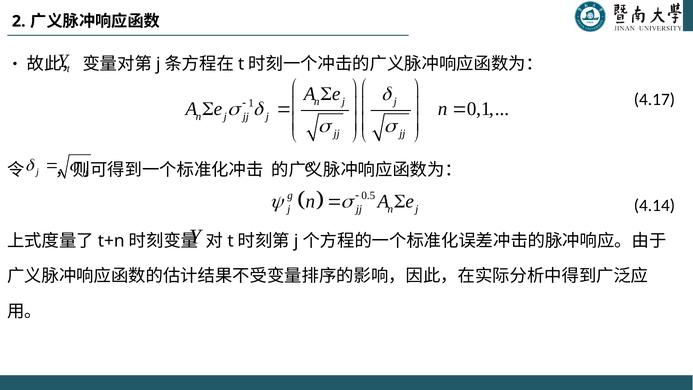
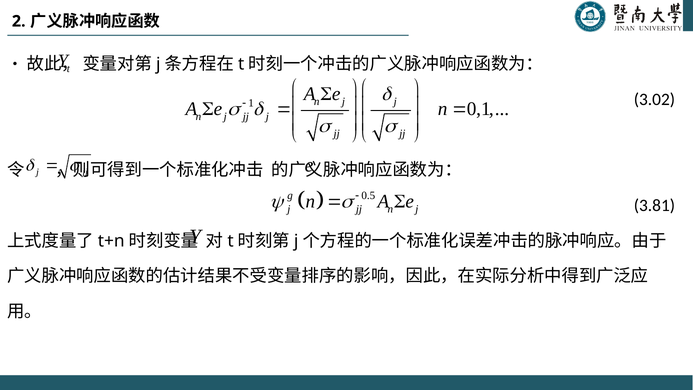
4.17: 4.17 -> 3.02 (654, 99)
4.14: 4.14 -> 3.81 (654, 205)
